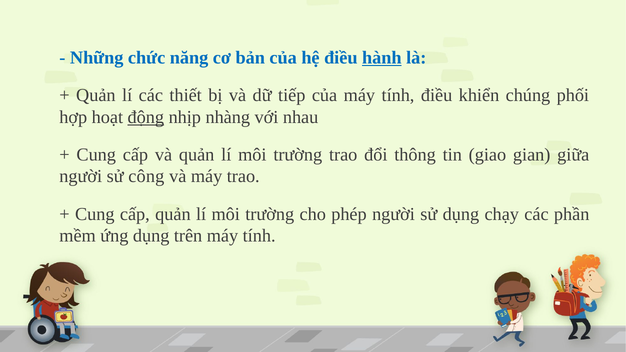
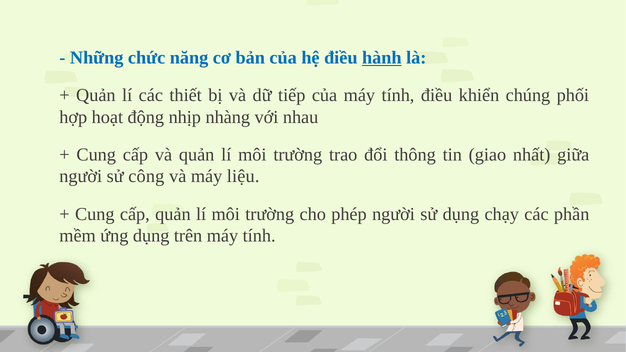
động underline: present -> none (146, 117)
gian: gian -> nhất (532, 155)
máy trao: trao -> liệu (243, 177)
